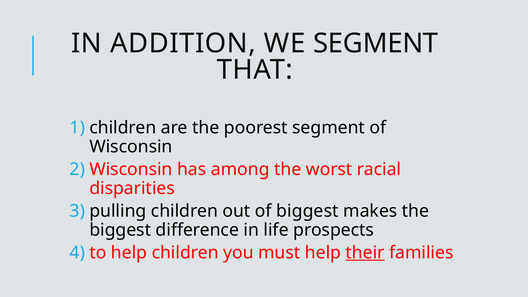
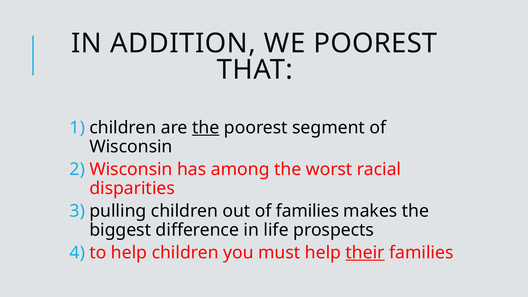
WE SEGMENT: SEGMENT -> POOREST (375, 43)
the underline: none -> present (206, 128)
of biggest: biggest -> families (308, 211)
